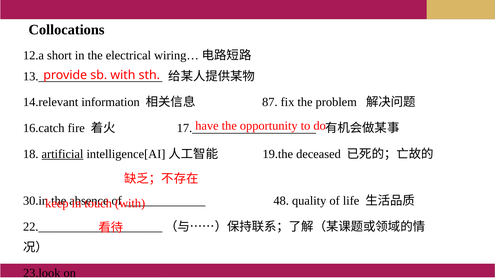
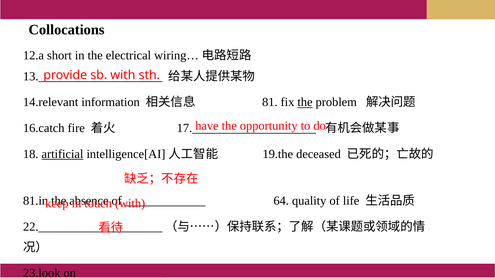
87: 87 -> 81 (270, 102)
the underline: none -> present (305, 102)
30.in: 30.in -> 81.in (36, 201)
48: 48 -> 64 (281, 201)
